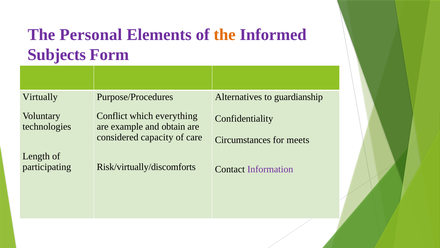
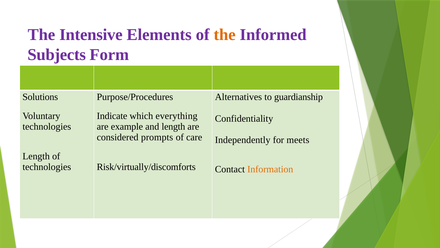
Personal: Personal -> Intensive (91, 35)
Virtually: Virtually -> Solutions (40, 97)
Conflict: Conflict -> Indicate (112, 116)
and obtain: obtain -> length (173, 126)
capacity: capacity -> prompts (157, 137)
Circumstances: Circumstances -> Independently (243, 140)
participating: participating -> technologies (47, 167)
Information colour: purple -> orange (270, 169)
